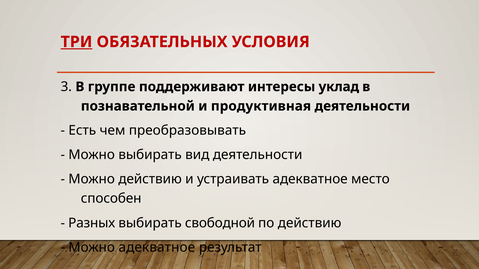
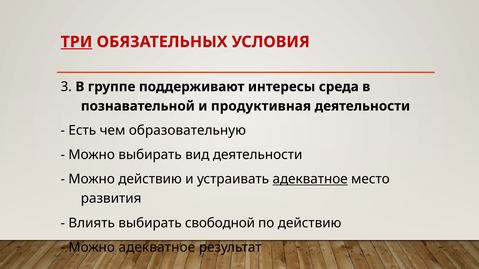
уклад: уклад -> среда (339, 87)
преобразовывать: преобразовывать -> образовательную (187, 131)
адекватное underline: none -> present (310, 179)
способен: способен -> развития (111, 199)
Разных: Разных -> Влиять (92, 223)
